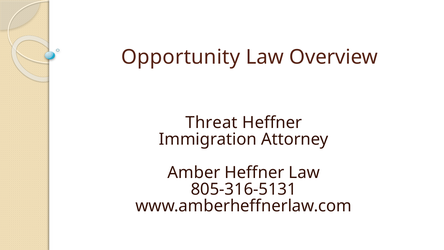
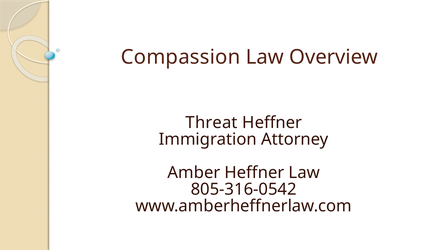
Opportunity: Opportunity -> Compassion (181, 57)
805-316-5131: 805-316-5131 -> 805-316-0542 (244, 189)
